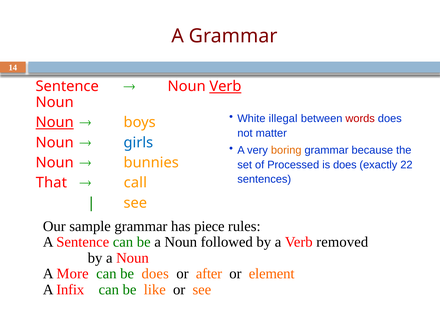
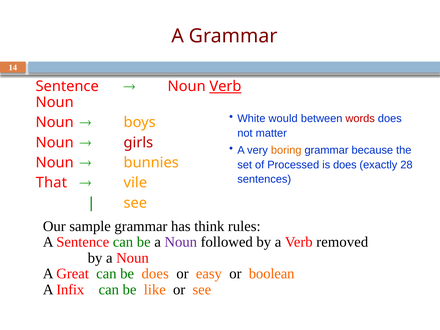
illegal: illegal -> would (283, 119)
Noun underline: present -> none (55, 122)
girls colour: blue -> red (138, 143)
22: 22 -> 28 (406, 165)
call: call -> vile (135, 183)
piece: piece -> think (209, 226)
Noun colour: black -> purple (181, 242)
More: More -> Great (73, 274)
after: after -> easy (209, 274)
element: element -> boolean (272, 274)
